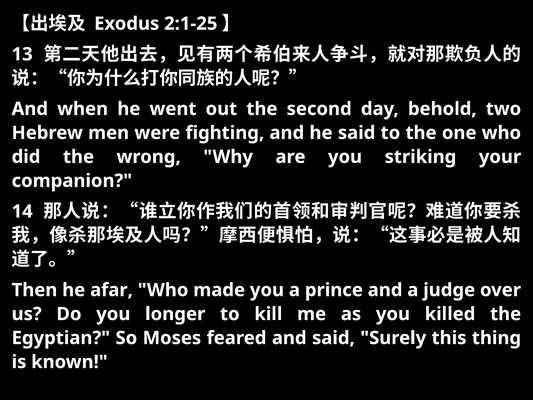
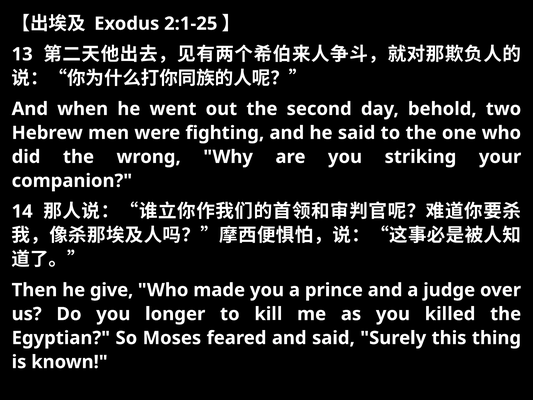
afar: afar -> give (112, 290)
